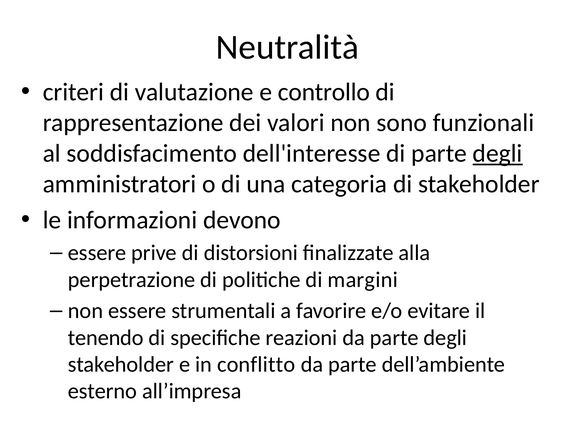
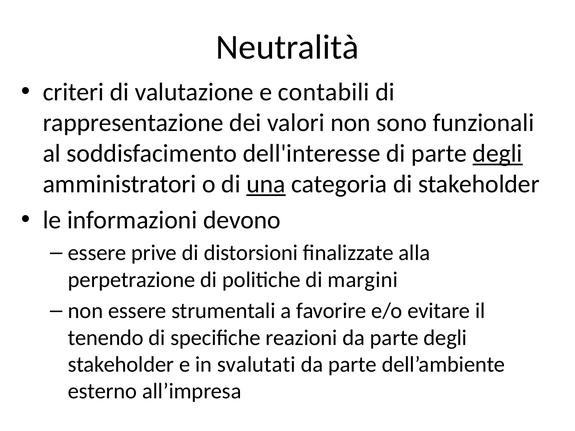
controllo: controllo -> contabili (324, 92)
una underline: none -> present (266, 184)
conflitto: conflitto -> svalutati (256, 365)
